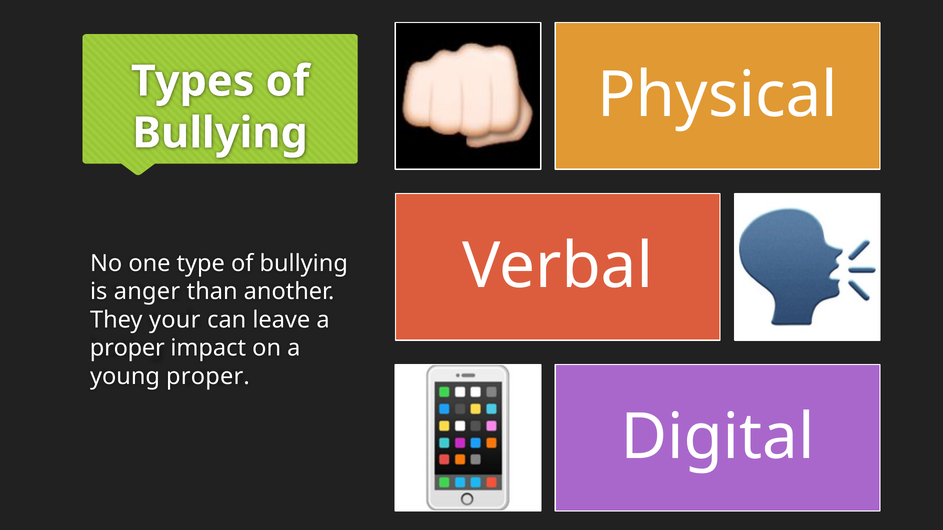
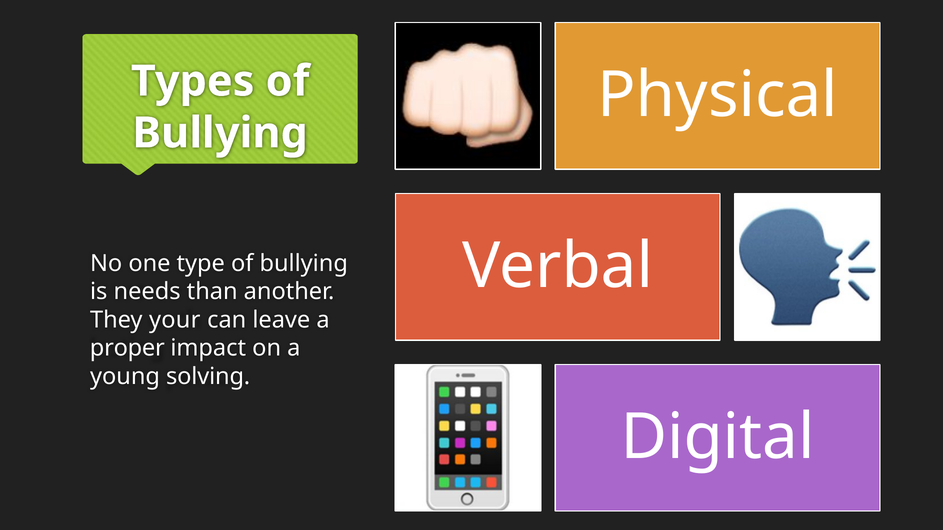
anger: anger -> needs (147, 292)
young proper: proper -> solving (208, 377)
